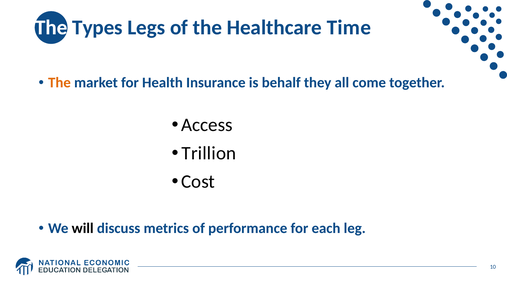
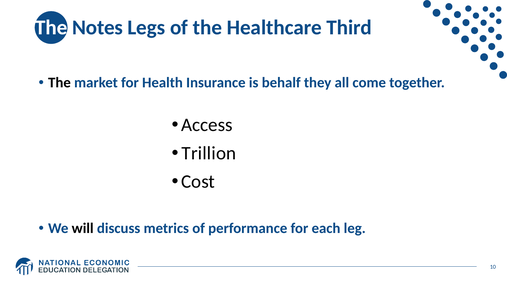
Types: Types -> Notes (98, 27)
Time: Time -> Third (349, 27)
The colour: orange -> black (59, 83)
